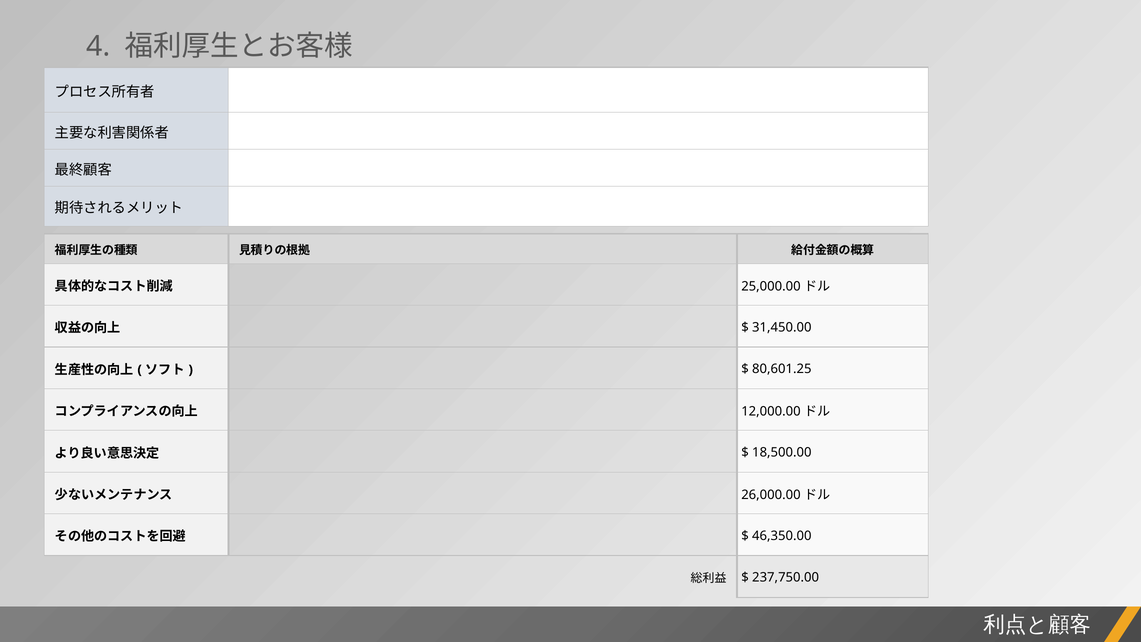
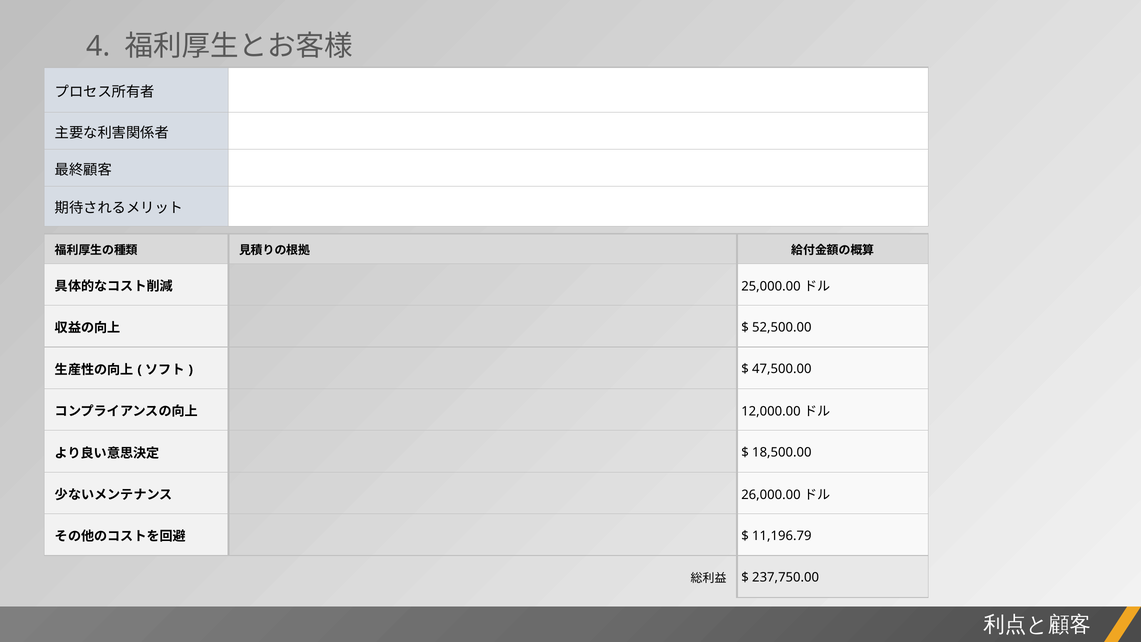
31,450.00: 31,450.00 -> 52,500.00 (782, 327)
80,601.25: 80,601.25 -> 47,500.00 (782, 369)
46,350.00: 46,350.00 -> 11,196.79 (782, 536)
